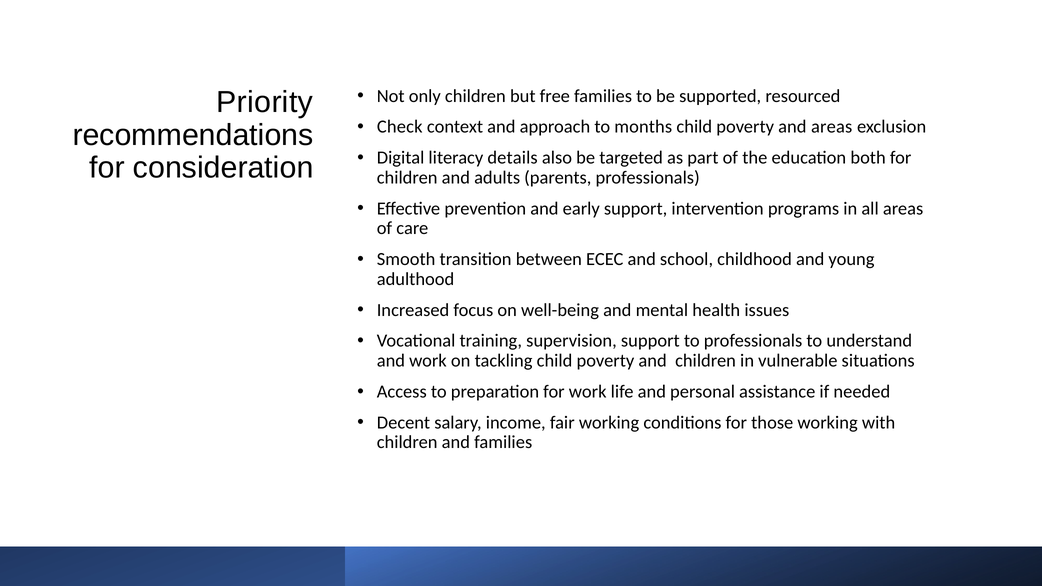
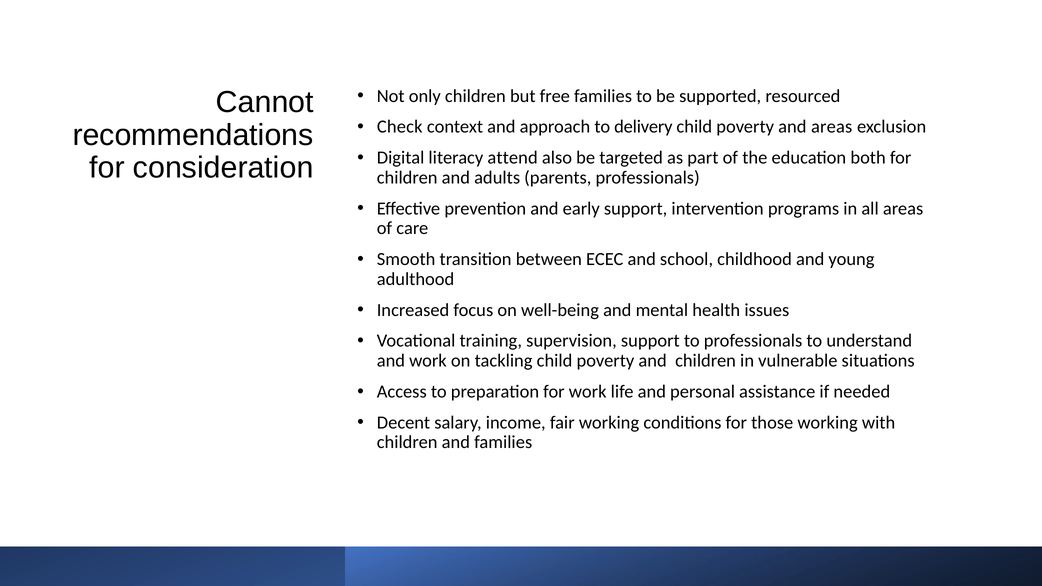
Priority: Priority -> Cannot (265, 102)
months: months -> delivery (643, 127)
details: details -> attend (513, 158)
